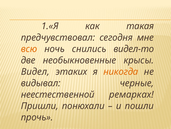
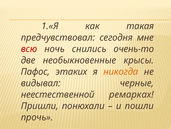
всю colour: orange -> red (29, 49)
видел-то: видел-то -> очень-то (134, 49)
Видел: Видел -> Пафос (35, 71)
